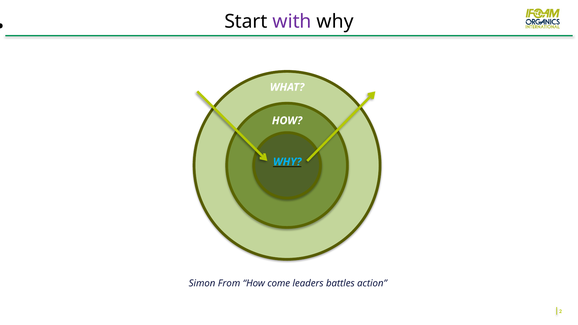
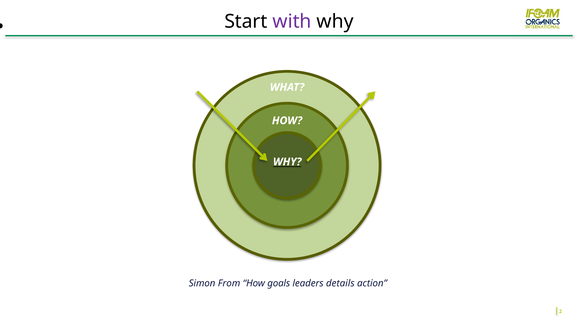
WHY colour: light blue -> white (287, 162)
come: come -> goals (279, 284)
battles: battles -> details (340, 284)
